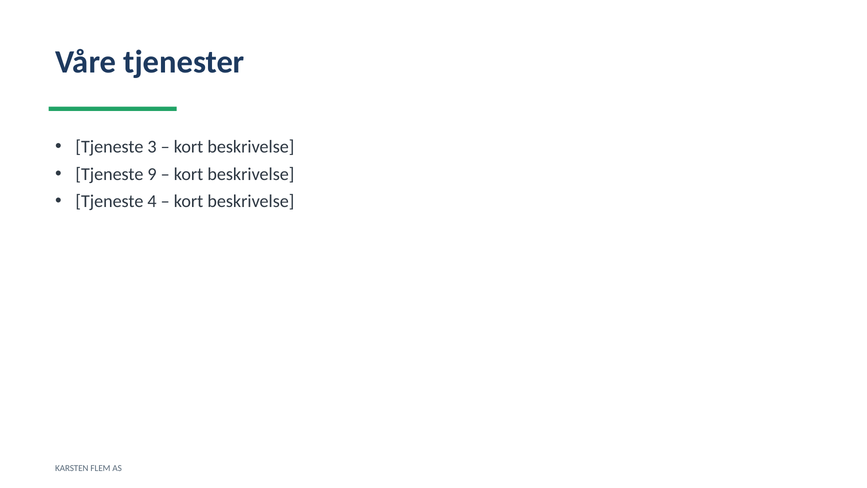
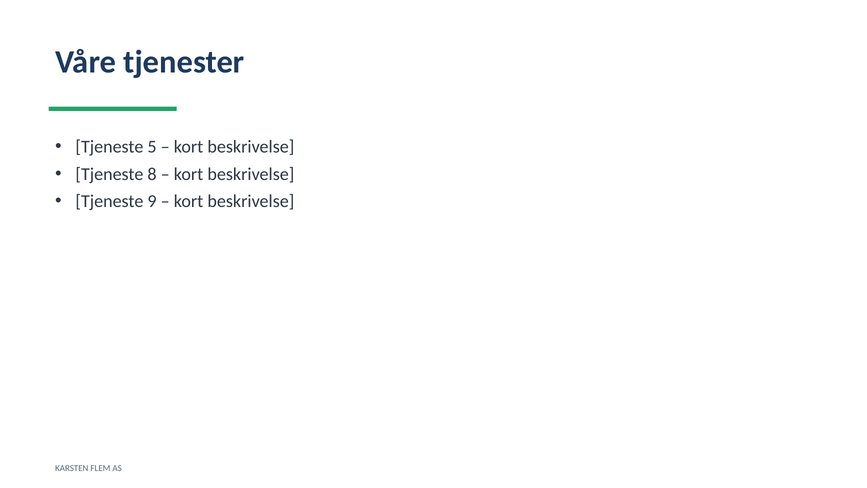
3: 3 -> 5 (152, 147)
9: 9 -> 8 (152, 174)
4: 4 -> 9 (152, 201)
